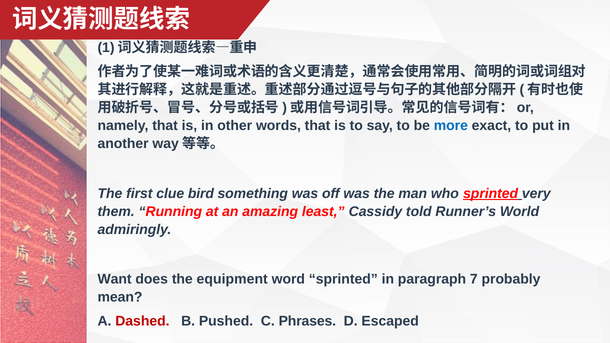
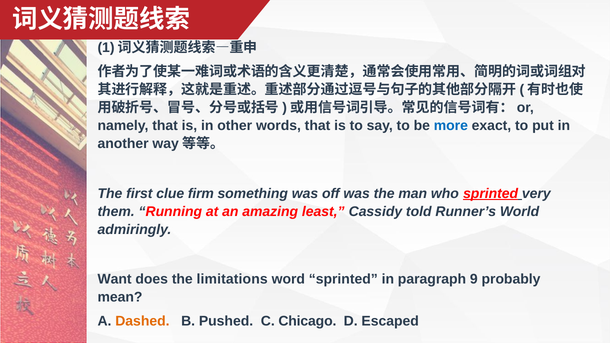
bird: bird -> firm (201, 194)
equipment: equipment -> limitations (232, 279)
7: 7 -> 9 (474, 279)
Dashed colour: red -> orange (142, 321)
Phrases: Phrases -> Chicago (307, 321)
